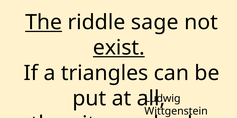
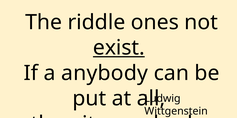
The underline: present -> none (44, 22)
sage: sage -> ones (155, 22)
triangles: triangles -> anybody (104, 73)
